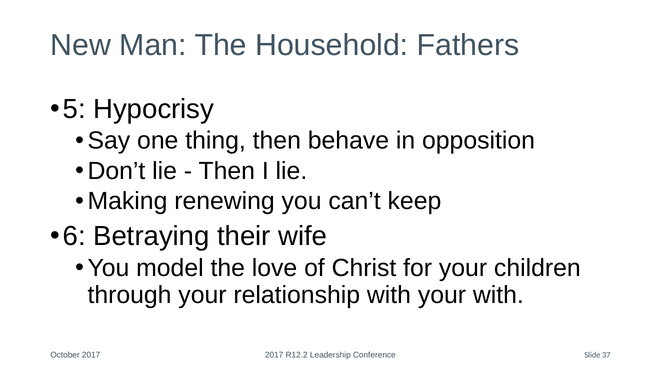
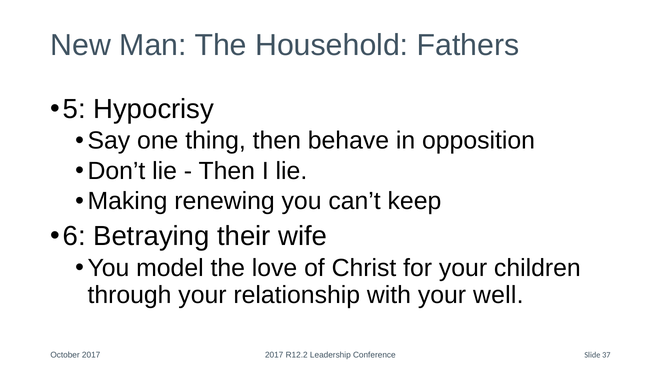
your with: with -> well (498, 295)
